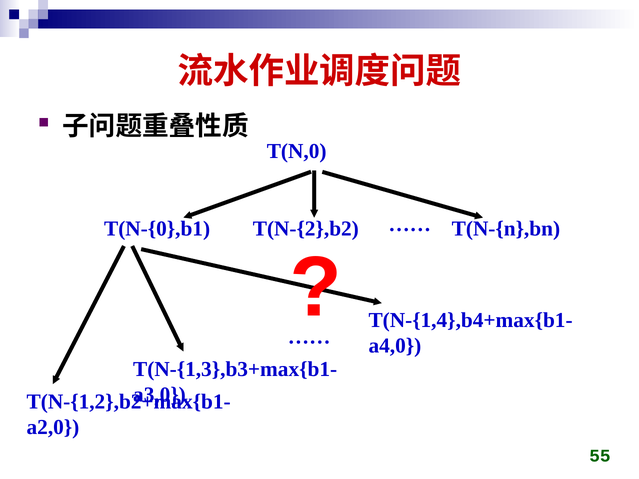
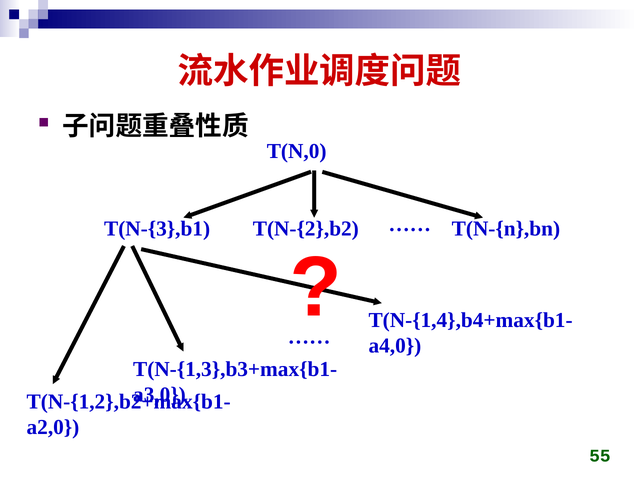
T(N-{0},b1: T(N-{0},b1 -> T(N-{3},b1 (157, 229)
